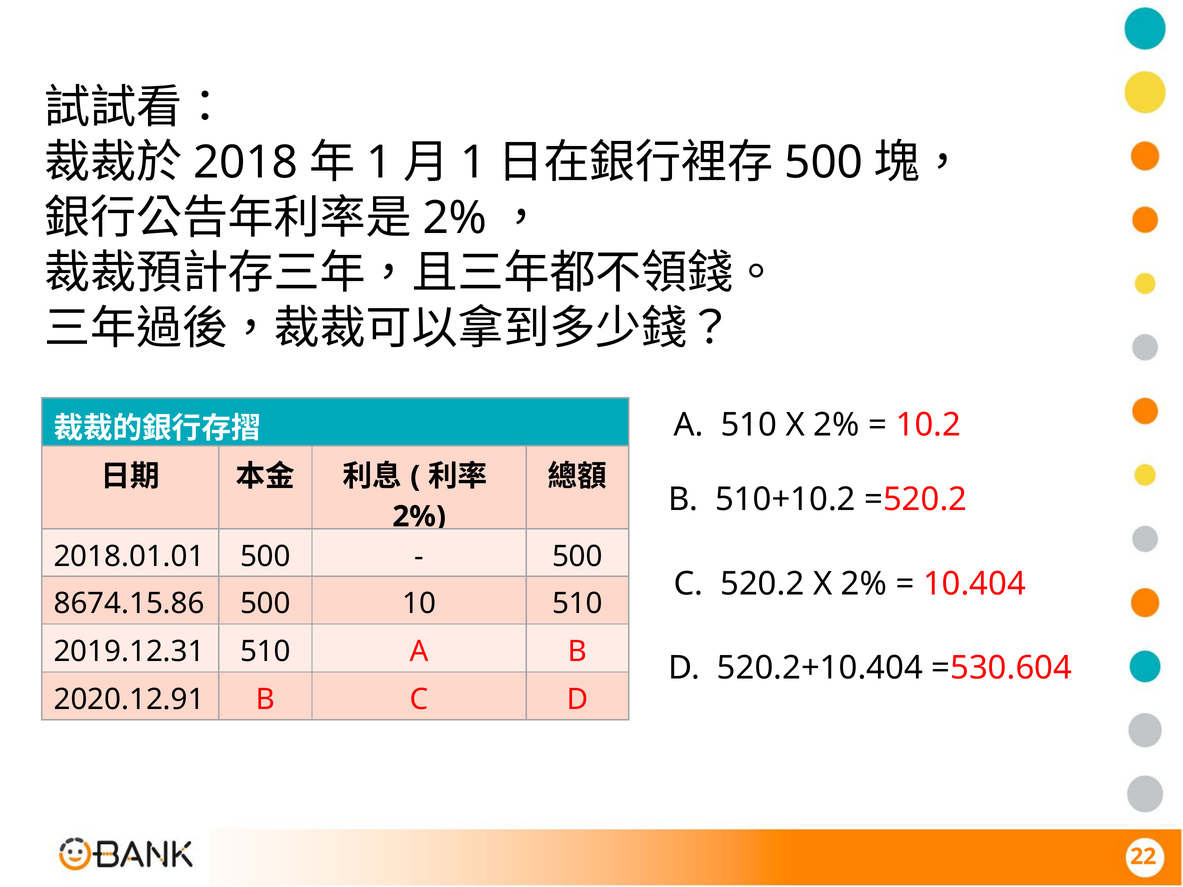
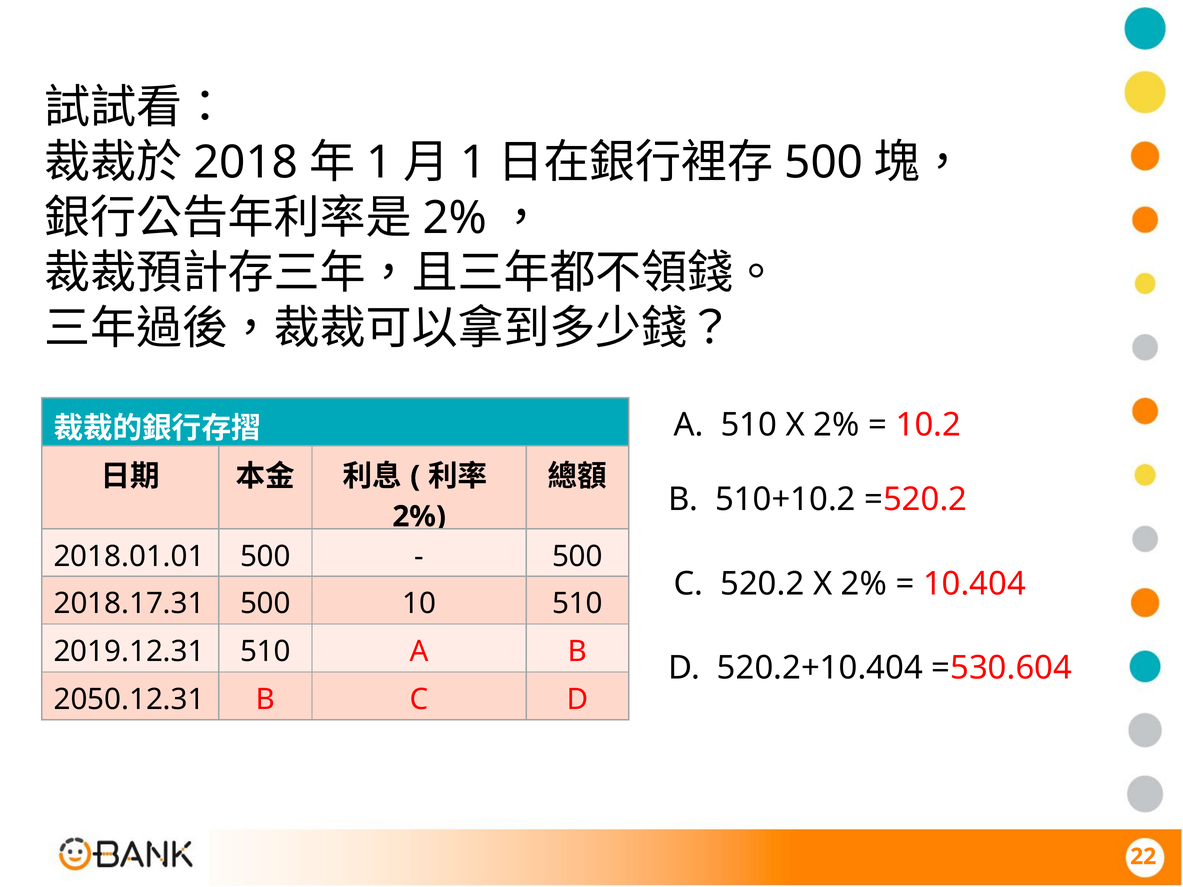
8674.15.86: 8674.15.86 -> 2018.17.31 (129, 604)
2020.12.91: 2020.12.91 -> 2050.12.31 (129, 700)
